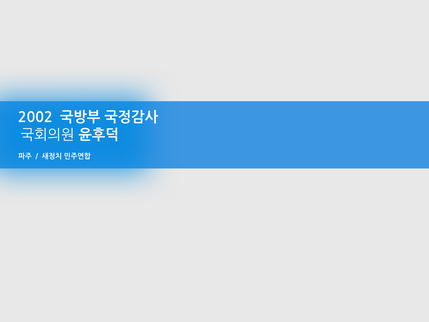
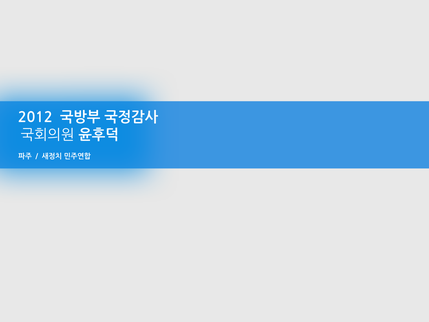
2002: 2002 -> 2012 (35, 117)
